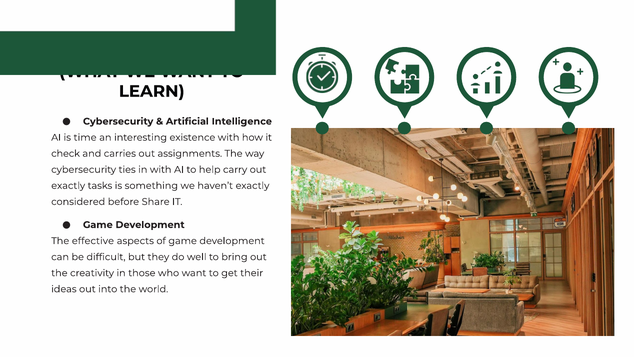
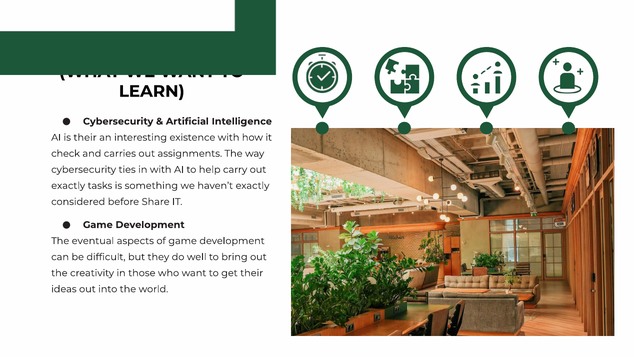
is time: time -> their (85, 137)
effective: effective -> eventual (93, 241)
